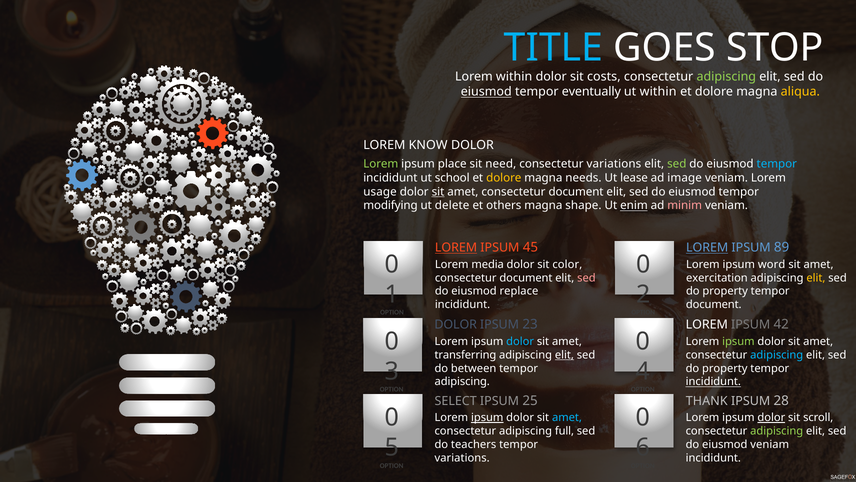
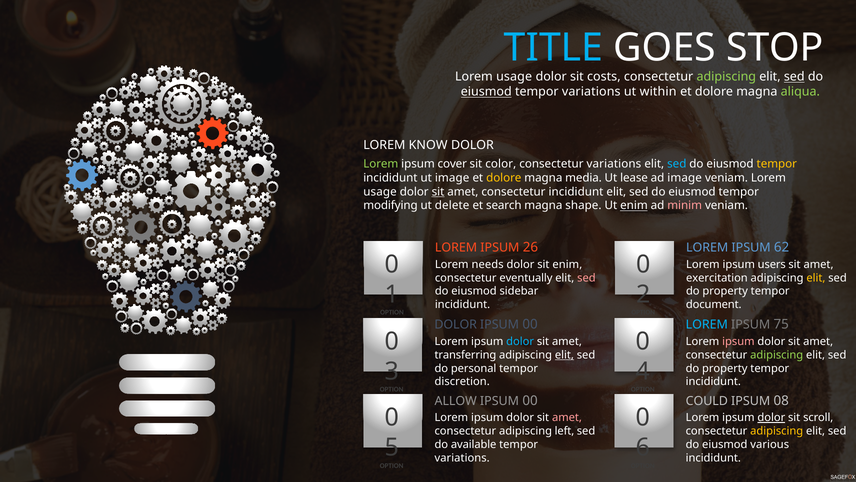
within: within -> usage (514, 77)
sed underline: none -> present (794, 77)
eventually: eventually -> variations (591, 92)
aliqua colour: yellow -> light green (800, 92)
place: place -> cover (452, 164)
need: need -> color (501, 164)
sed colour: light green -> light blue (677, 164)
tempor colour: light blue -> yellow (777, 164)
ut school: school -> image (452, 178)
needs: needs -> media (584, 178)
amet consectetur document: document -> incididunt (576, 192)
others: others -> search (504, 205)
LOREM underline: present -> none (456, 247)
45: 45 -> 26 (530, 247)
LOREM underline: present -> none (707, 247)
89: 89 -> 62 (782, 247)
media: media -> needs (488, 264)
sit color: color -> enim (567, 264)
word: word -> users (772, 264)
document: document -> eventually (526, 278)
replace: replace -> sidebar (519, 291)
23: 23 -> 00 (530, 324)
LOREM colour: white -> light blue (707, 325)
42: 42 -> 75 (781, 324)
ipsum colour: light green -> pink (738, 341)
adipiscing colour: light blue -> light green (777, 355)
between: between -> personal (474, 368)
adipiscing: adipiscing -> discretion (462, 381)
incididunt underline: present -> none (713, 381)
SELECT: SELECT -> ALLOW (456, 400)
25: 25 -> 00 (530, 400)
THANK: THANK -> COULD (707, 400)
28: 28 -> 08 (781, 400)
ipsum underline: present -> none (487, 417)
amet colour: light blue -> pink (567, 417)
full: full -> left (564, 431)
adipiscing colour: light green -> yellow (777, 431)
teachers: teachers -> available (474, 444)
eiusmod veniam: veniam -> various (770, 444)
